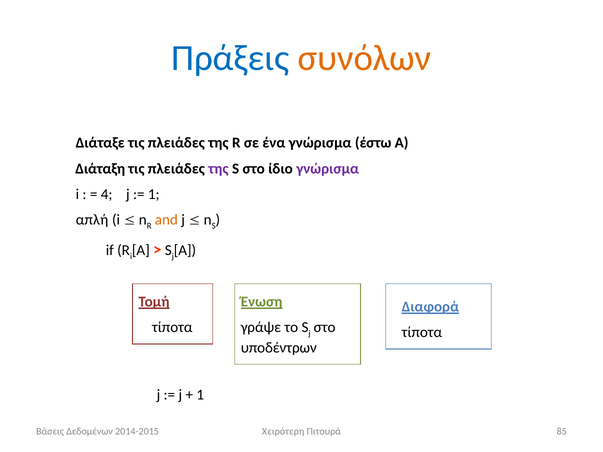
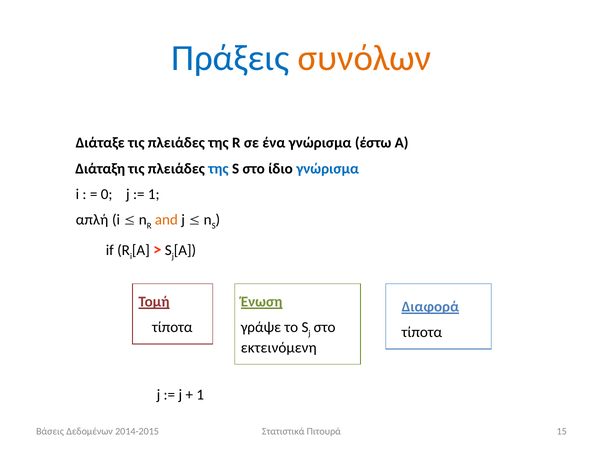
της colour: purple -> blue (218, 169)
γνώρισμα colour: purple -> blue (328, 169)
4: 4 -> 0 (107, 194)
υποδέντρων: υποδέντρων -> εκτεινόμενη (279, 348)
Χειρότερη: Χειρότερη -> Στατιστικά (283, 432)
85: 85 -> 15 (562, 432)
